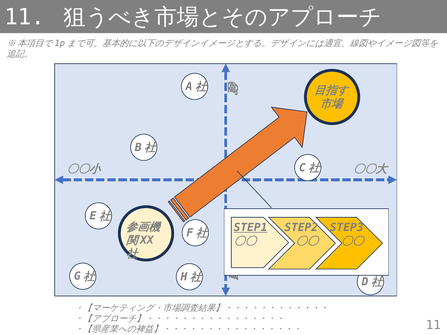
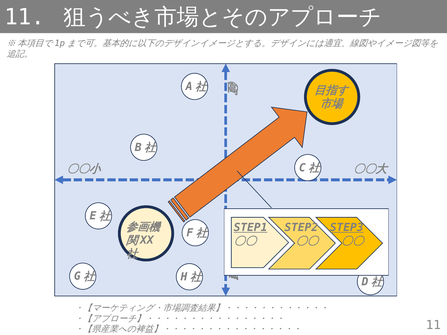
STEP3 underline: none -> present (347, 228)
